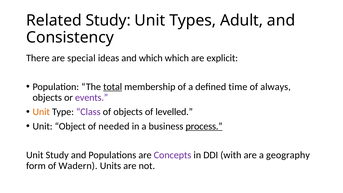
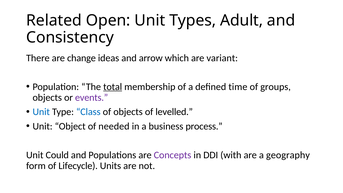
Related Study: Study -> Open (108, 20)
special: special -> change (81, 58)
and which: which -> arrow (151, 58)
explicit: explicit -> variant (222, 58)
always: always -> groups (276, 87)
Unit colour: orange -> blue (41, 112)
Class colour: purple -> blue (88, 112)
process underline: present -> none (204, 126)
Unit Study: Study -> Could (57, 155)
Wadern: Wadern -> Lifecycle (78, 166)
